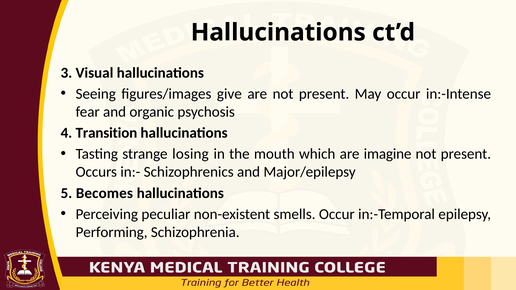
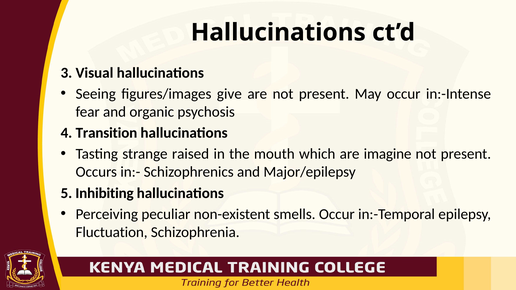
losing: losing -> raised (191, 154)
Becomes: Becomes -> Inhibiting (105, 193)
Performing: Performing -> Fluctuation (112, 232)
